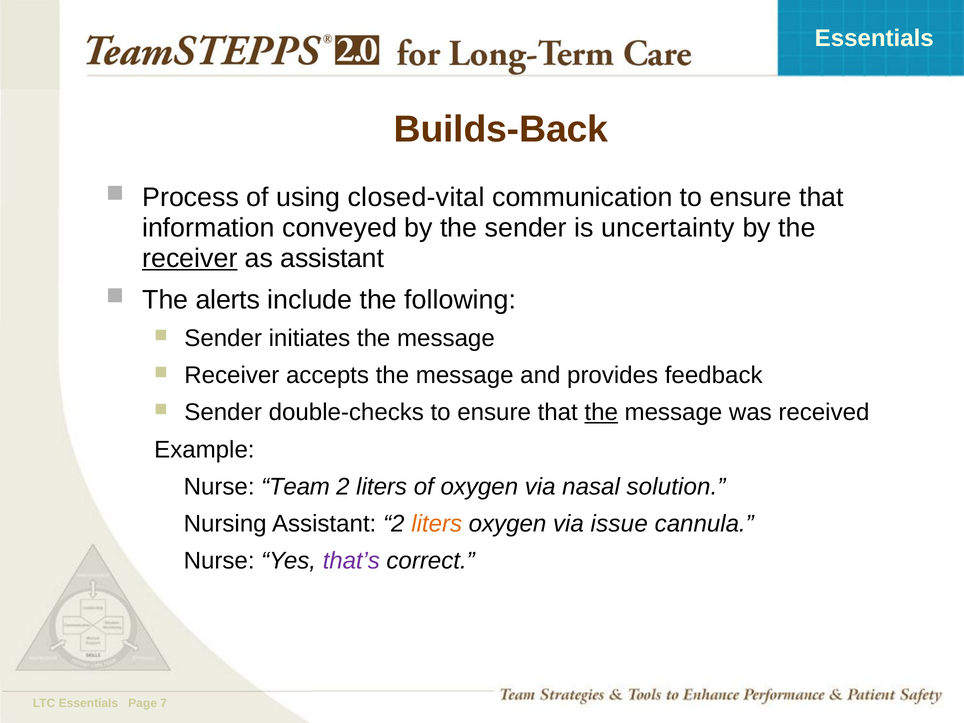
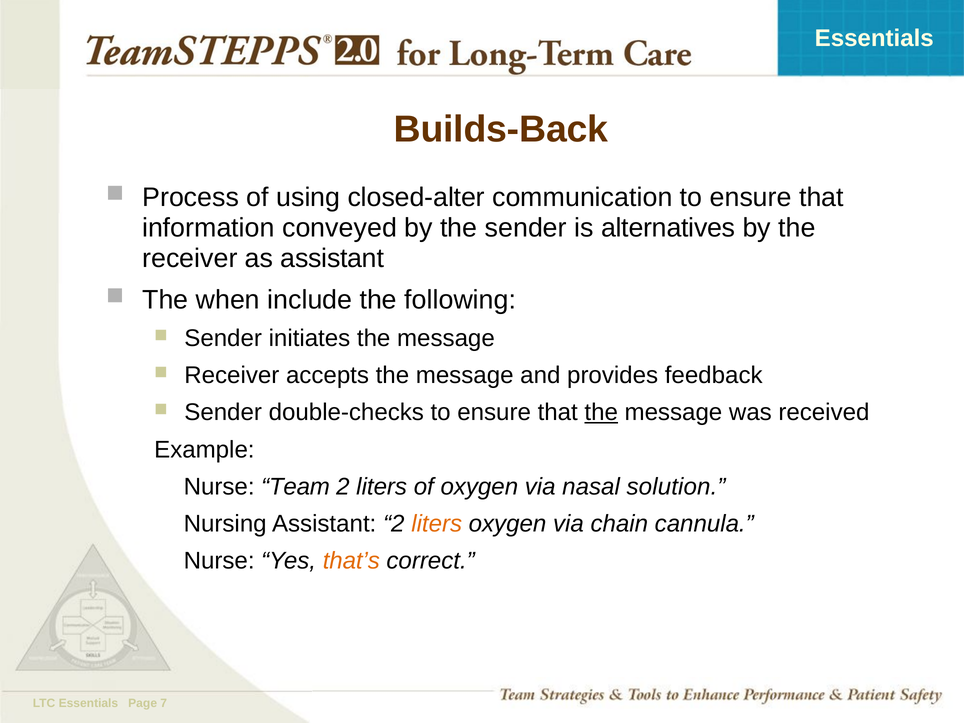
closed-vital: closed-vital -> closed-alter (416, 197)
uncertainty: uncertainty -> alternatives (668, 228)
receiver underline: present -> none (190, 258)
alerts: alerts -> when (228, 300)
issue: issue -> chain (619, 524)
that’s colour: purple -> orange (351, 561)
